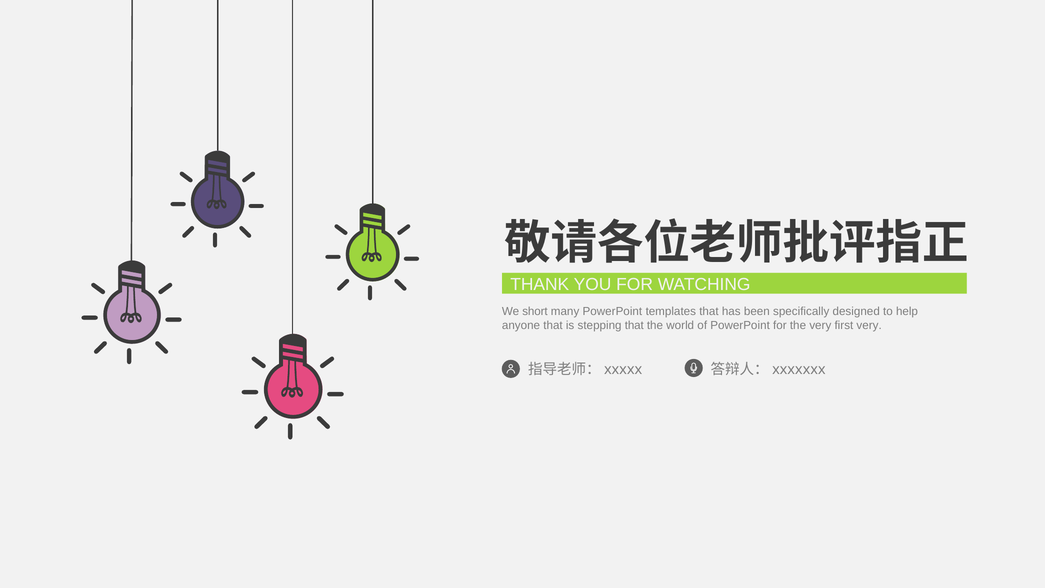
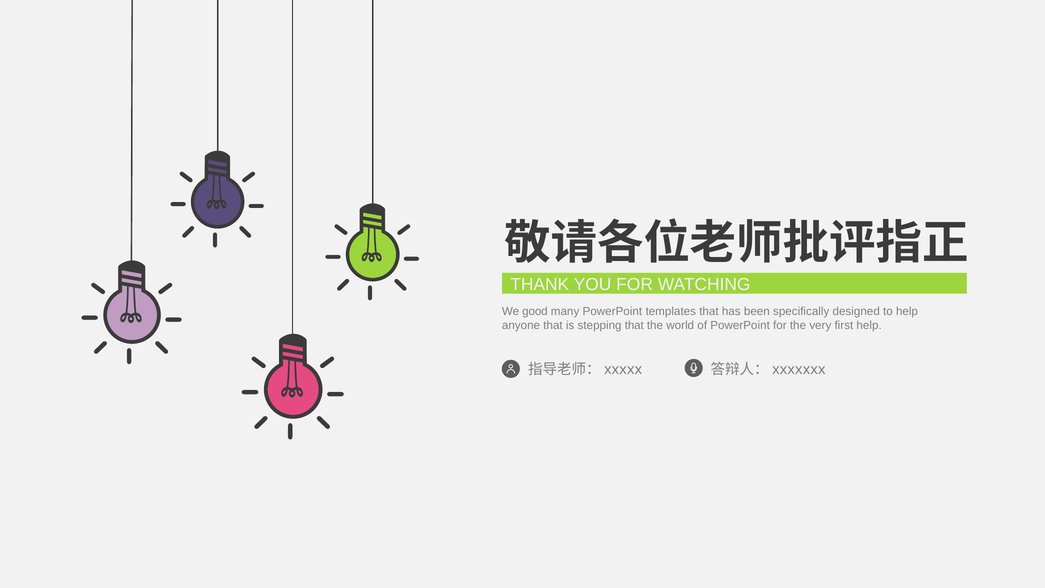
short: short -> good (535, 311)
first very: very -> help (869, 325)
